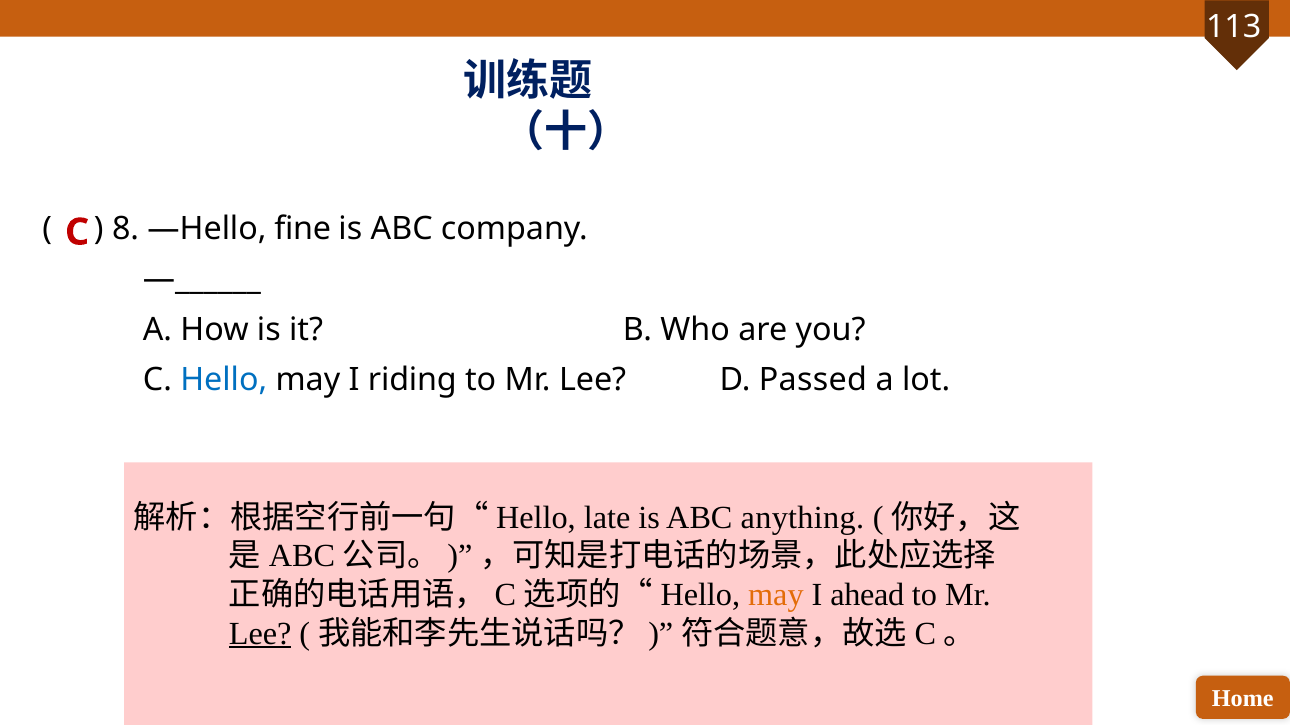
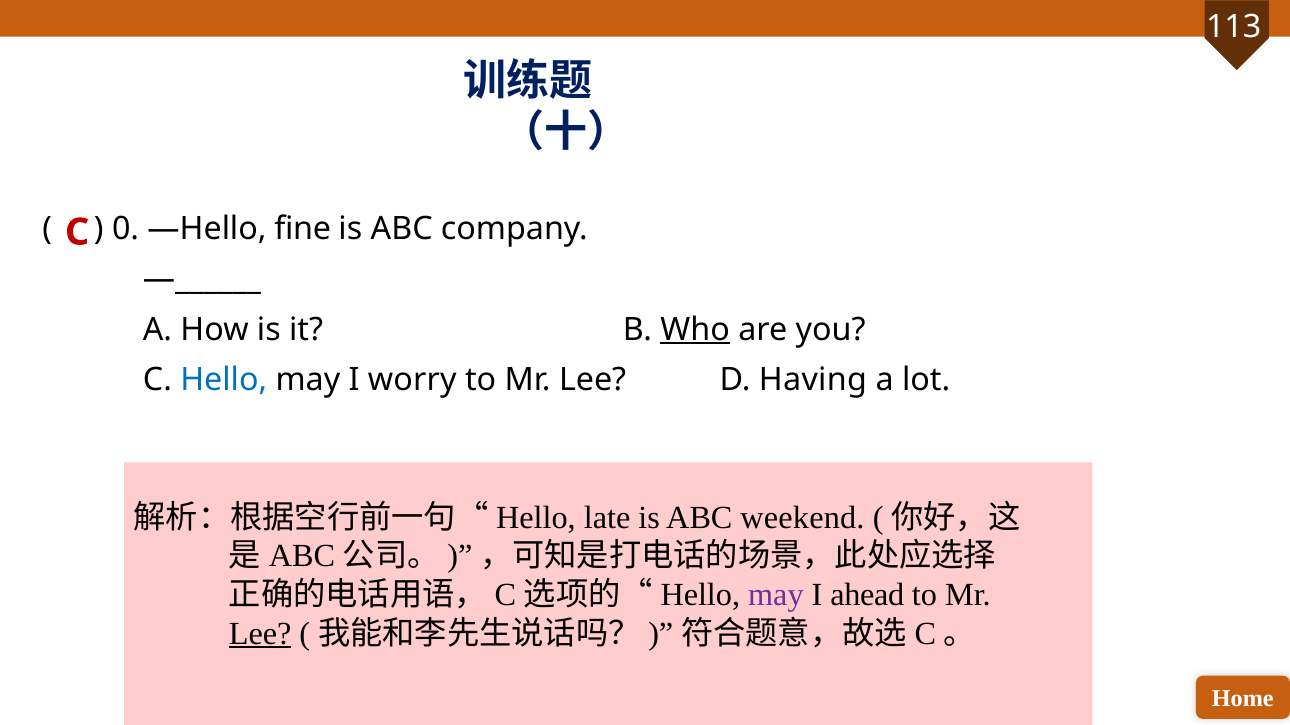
8: 8 -> 0 (126, 229)
Who underline: none -> present (695, 330)
riding: riding -> worry (412, 380)
Passed: Passed -> Having (813, 380)
anything: anything -> weekend (803, 518)
may colour: orange -> purple (776, 595)
